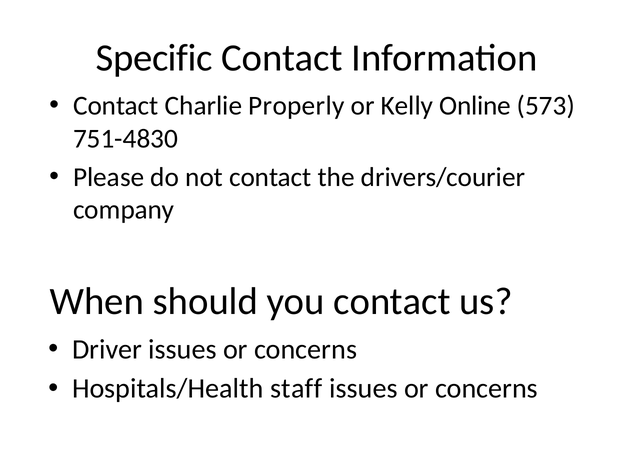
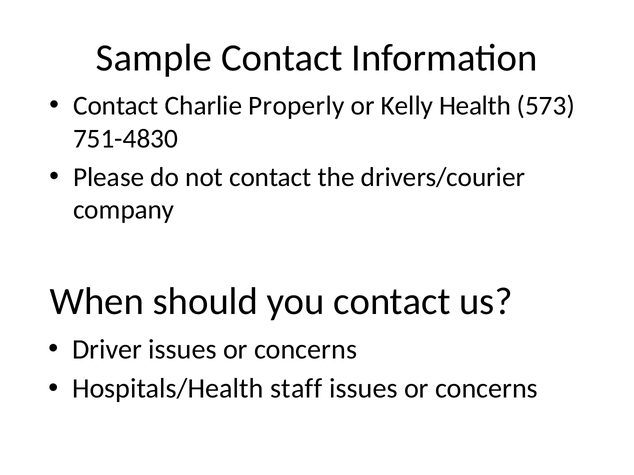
Specific: Specific -> Sample (154, 58)
Online: Online -> Health (475, 106)
